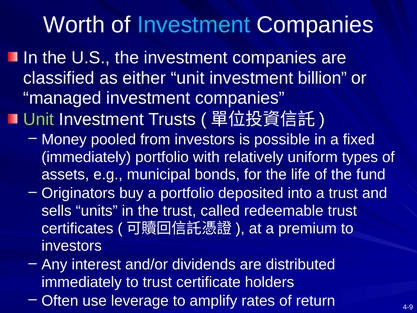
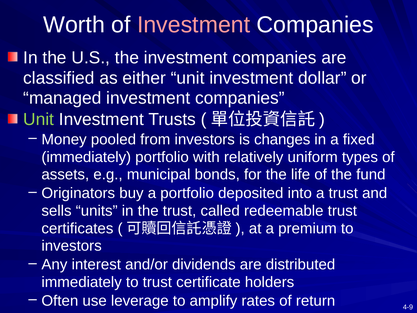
Investment colour: light blue -> pink (194, 25)
billion: billion -> dollar (322, 78)
possible: possible -> changes (282, 139)
